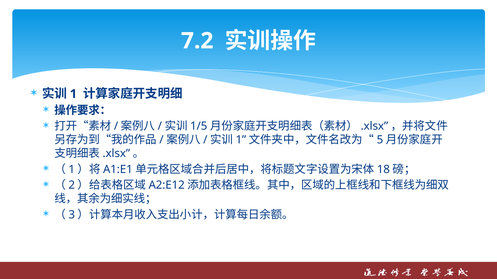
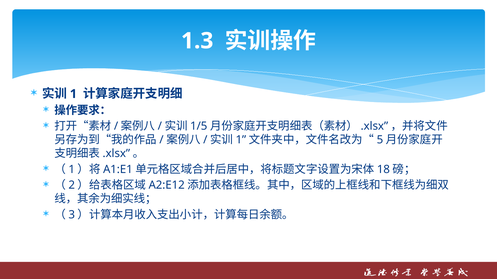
7.2: 7.2 -> 1.3 (197, 41)
